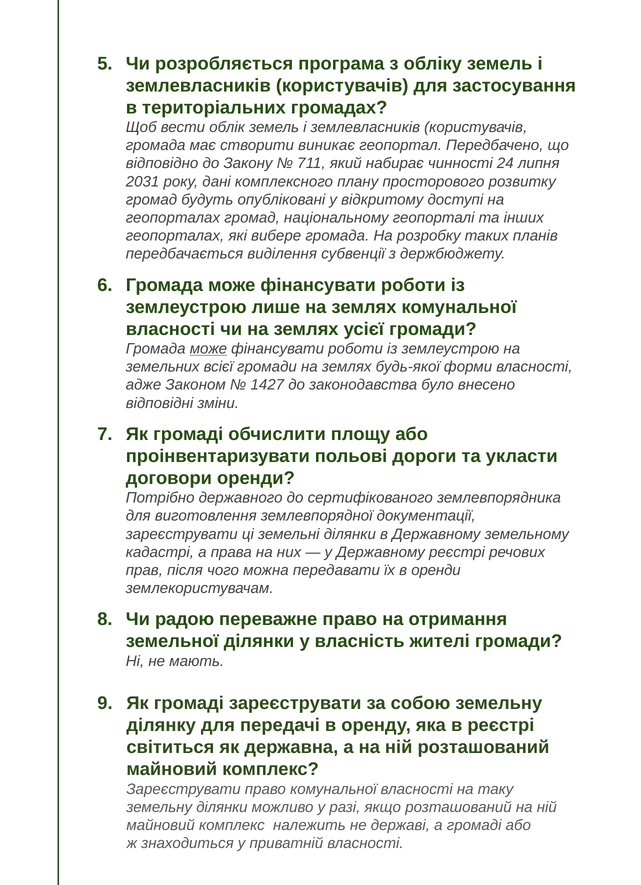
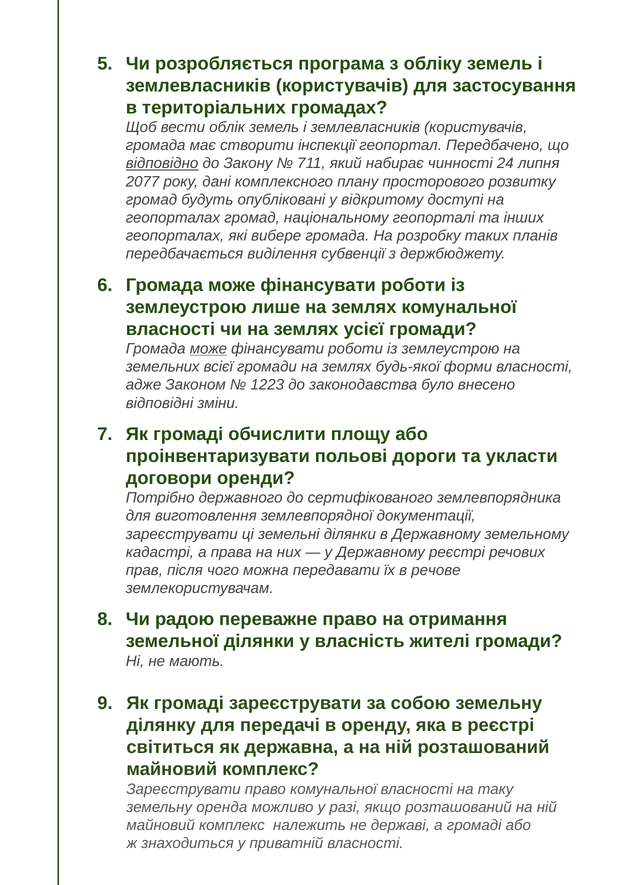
виникає: виникає -> інспекції (327, 145)
відповідно underline: none -> present (162, 164)
2031: 2031 -> 2077 (143, 182)
1427: 1427 -> 1223 (267, 385)
в оренди: оренди -> речове (436, 570)
земельну ділянки: ділянки -> оренда (222, 807)
